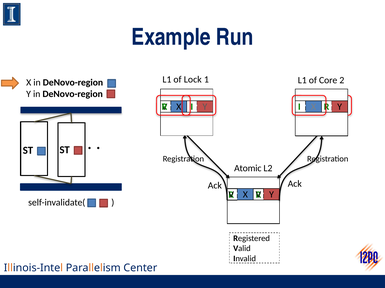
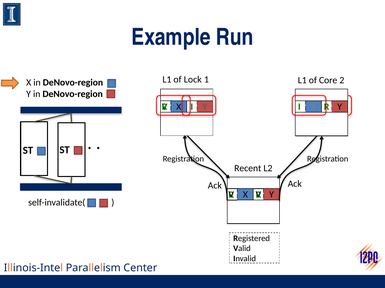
Atomic: Atomic -> Recent (248, 169)
